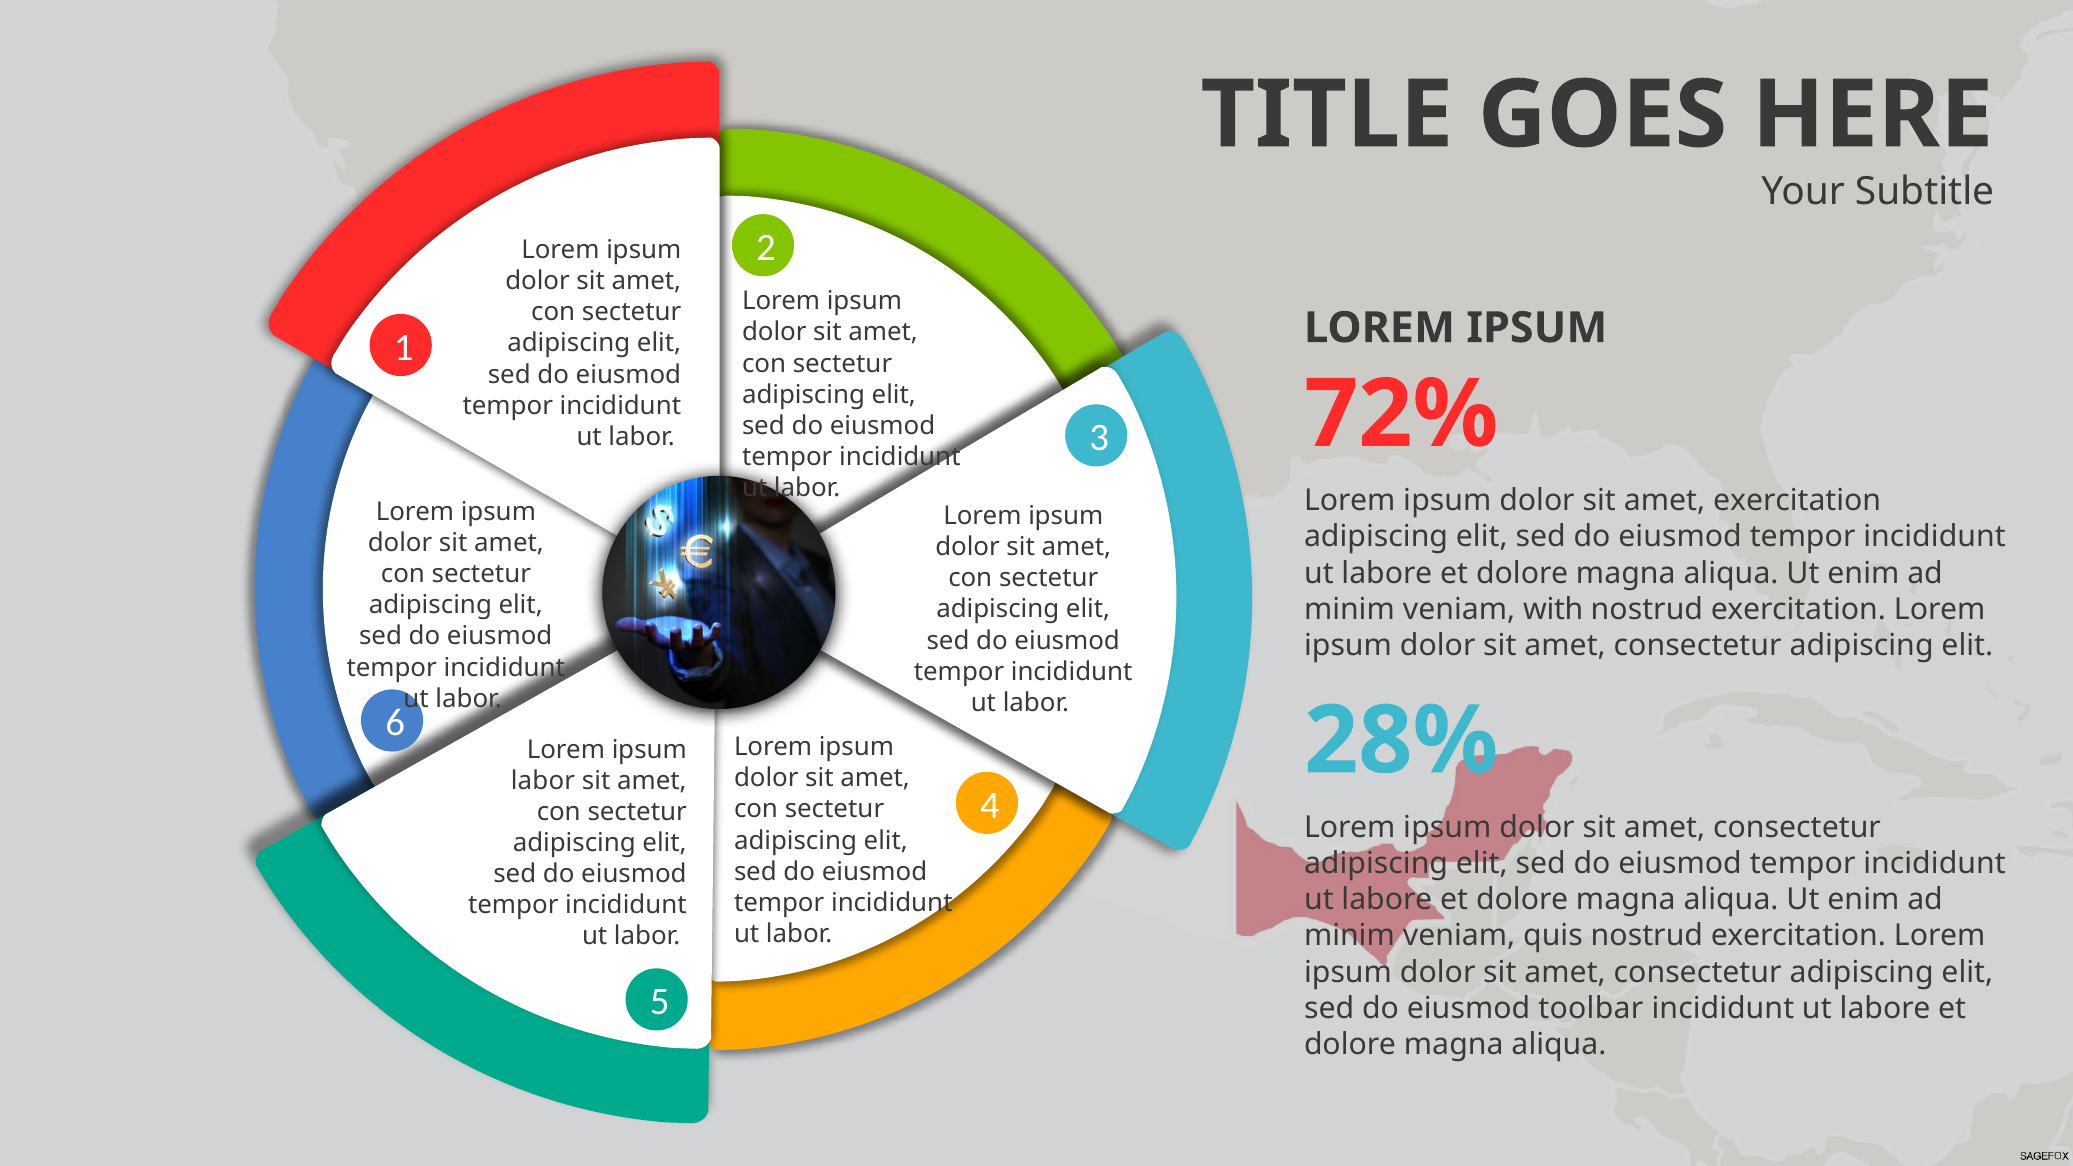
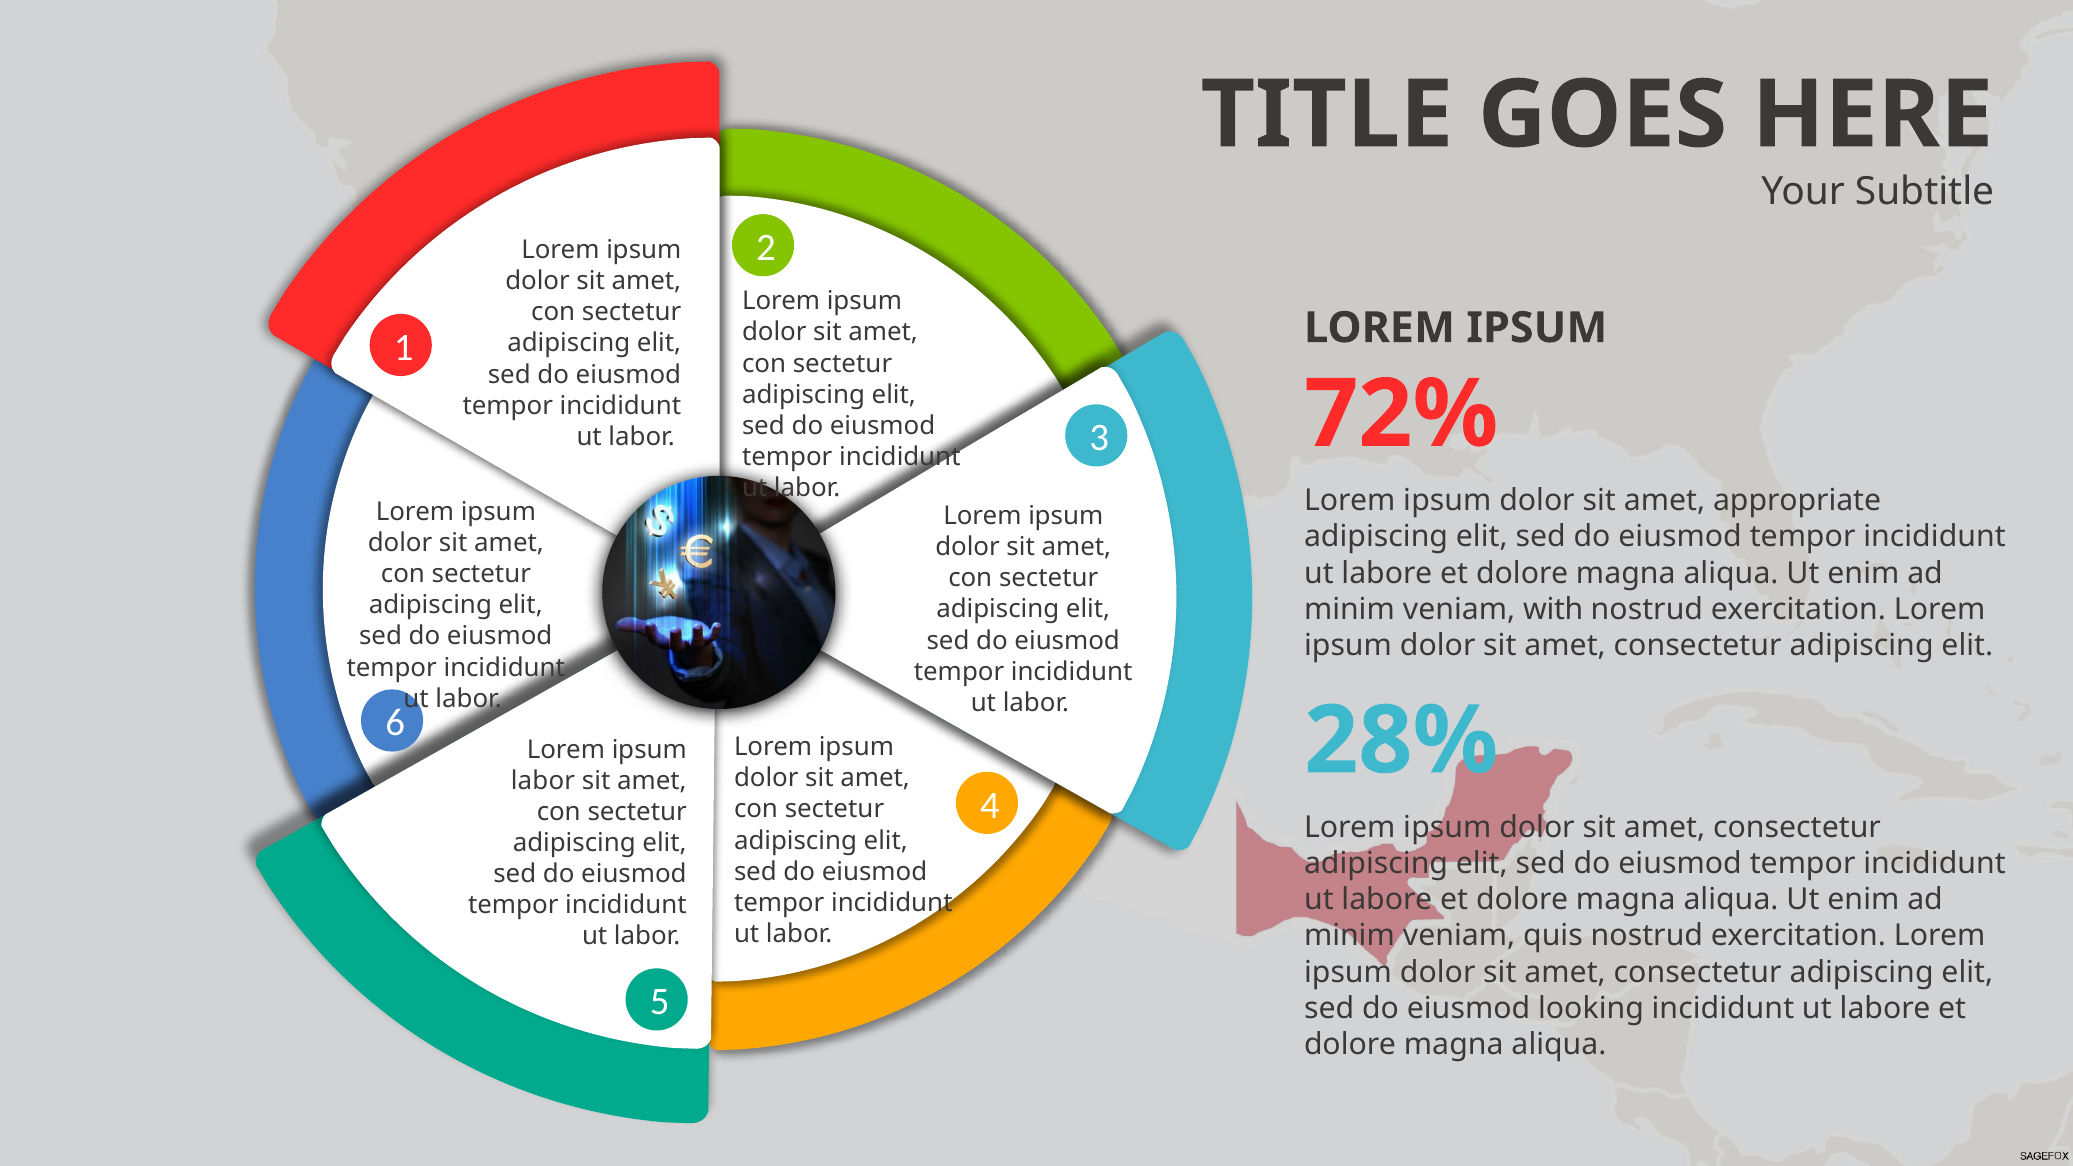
amet exercitation: exercitation -> appropriate (1797, 501)
toolbar: toolbar -> looking (1591, 1009)
